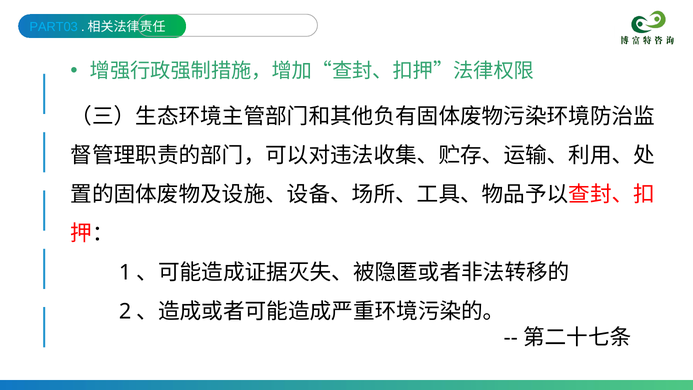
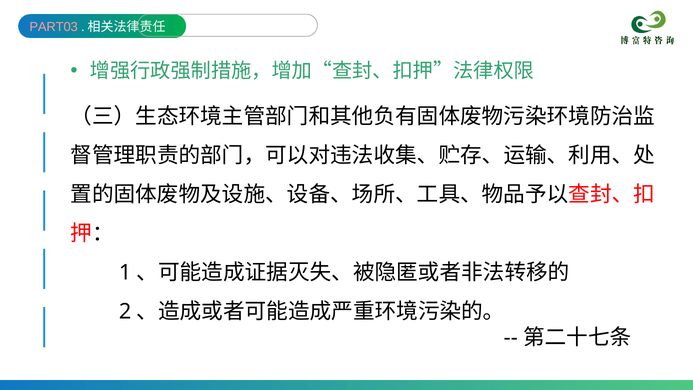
PART03 colour: light blue -> pink (54, 27)
